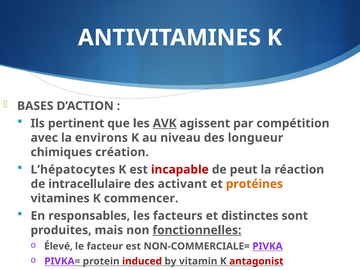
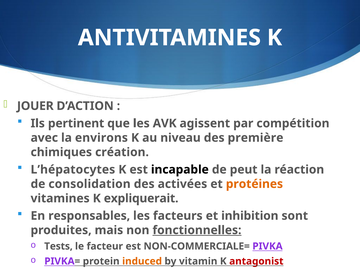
BASES: BASES -> JOUER (35, 106)
AVK underline: present -> none (165, 123)
longueur: longueur -> première (256, 138)
incapable colour: red -> black (180, 170)
intracellulaire: intracellulaire -> consolidation (89, 184)
activant: activant -> activées (182, 184)
commencer: commencer -> expliquerait (141, 198)
distinctes: distinctes -> inhibition (250, 216)
Élevé: Élevé -> Tests (58, 246)
induced colour: red -> orange (142, 261)
